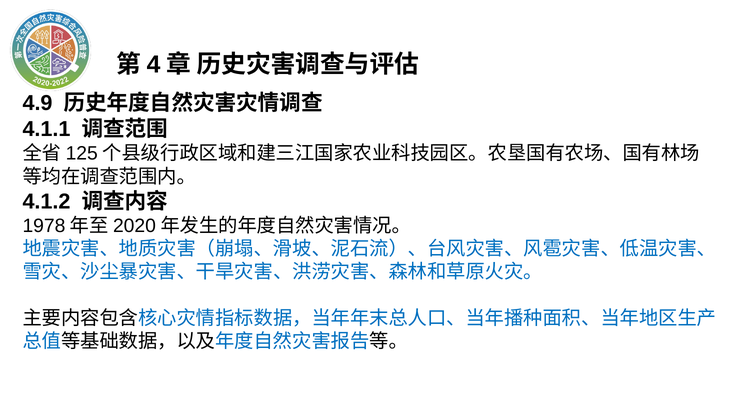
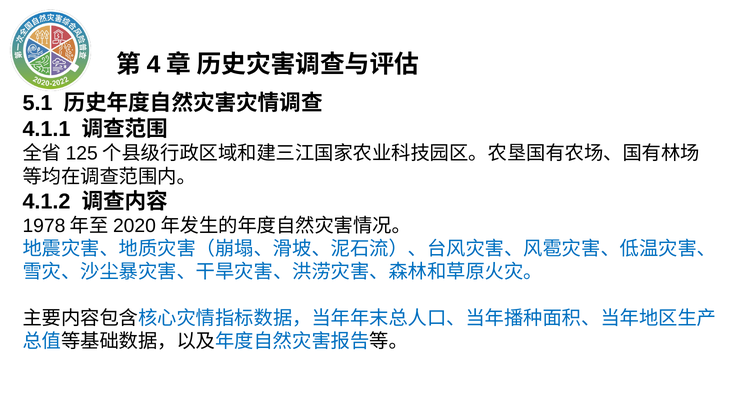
4.9: 4.9 -> 5.1 (38, 103)
